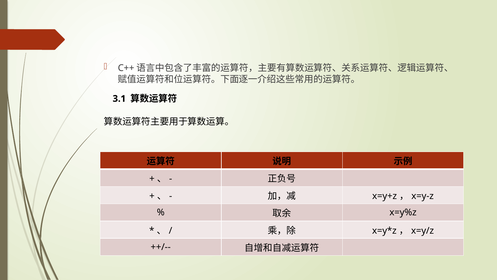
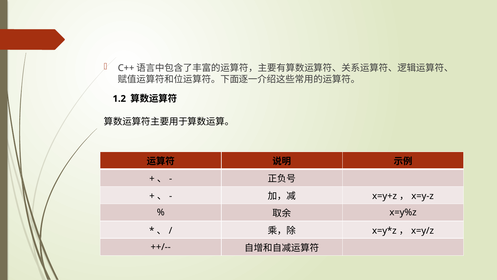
3.1: 3.1 -> 1.2 (119, 99)
